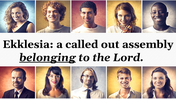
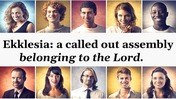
belonging underline: present -> none (48, 58)
